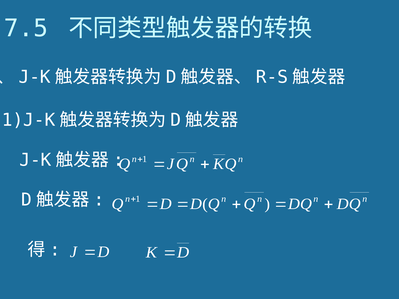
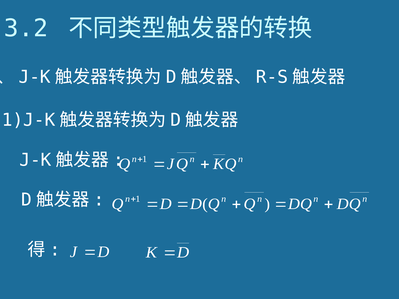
7.5: 7.5 -> 3.2 (26, 28)
